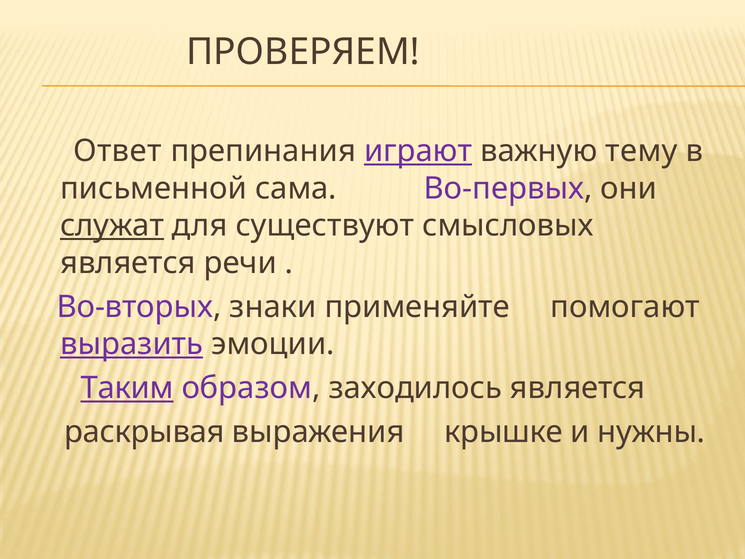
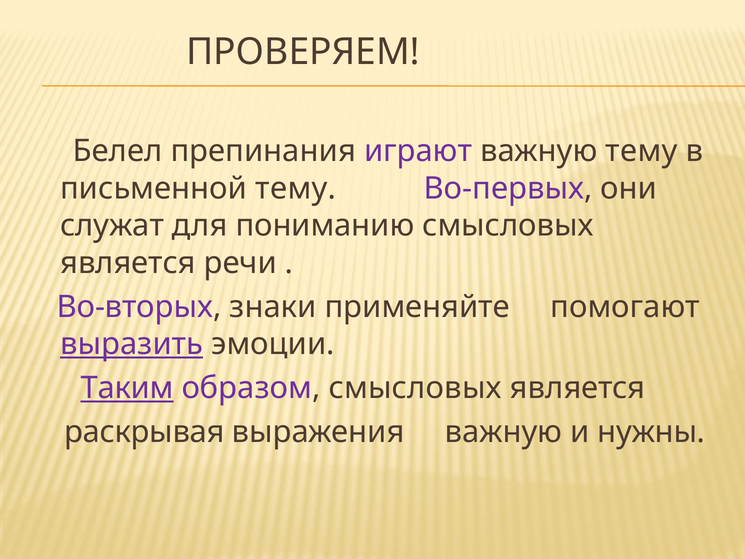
Ответ: Ответ -> Белел (118, 151)
играют underline: present -> none (418, 151)
письменной сама: сама -> тему (296, 188)
служат underline: present -> none (112, 226)
существуют: существуют -> пониманию (325, 226)
образом заходилось: заходилось -> смысловых (415, 388)
выражения крышке: крышке -> важную (504, 432)
